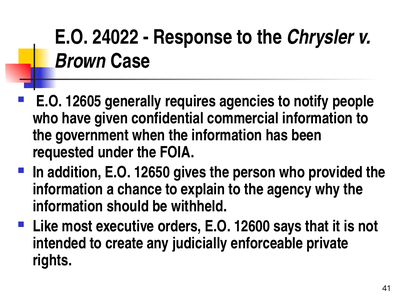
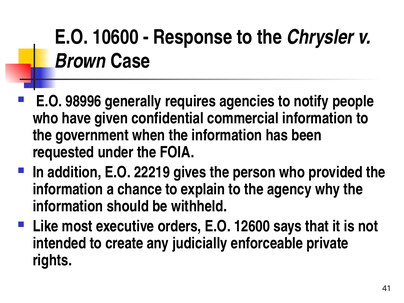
24022: 24022 -> 10600 (116, 37)
12605: 12605 -> 98996 (83, 101)
12650: 12650 -> 22219 (152, 172)
